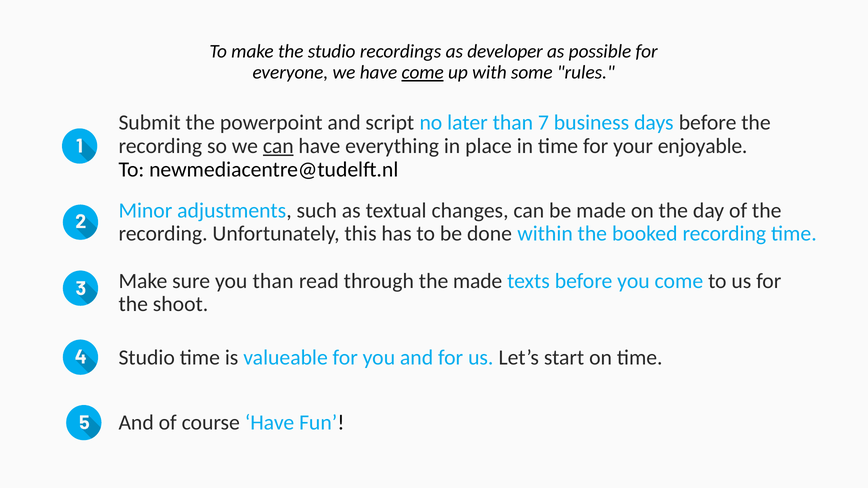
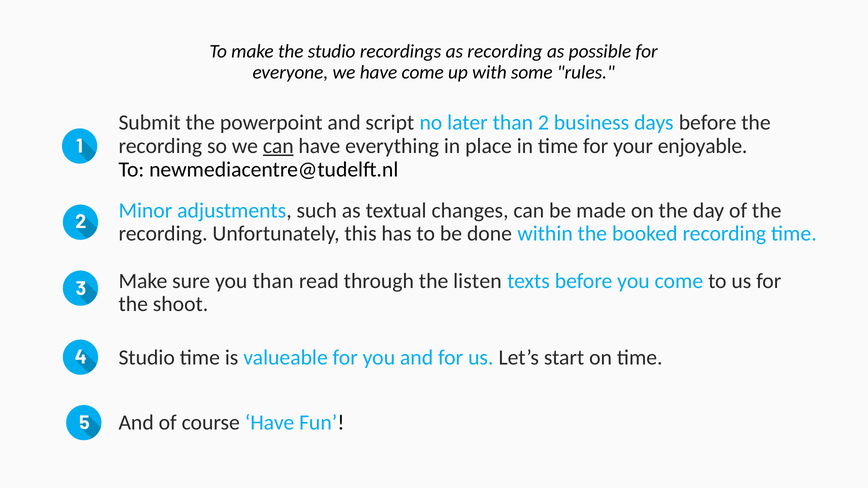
as developer: developer -> recording (505, 52)
come underline: present -> none (423, 72)
7: 7 -> 2 (543, 123)
the made: made -> listen (477, 281)
